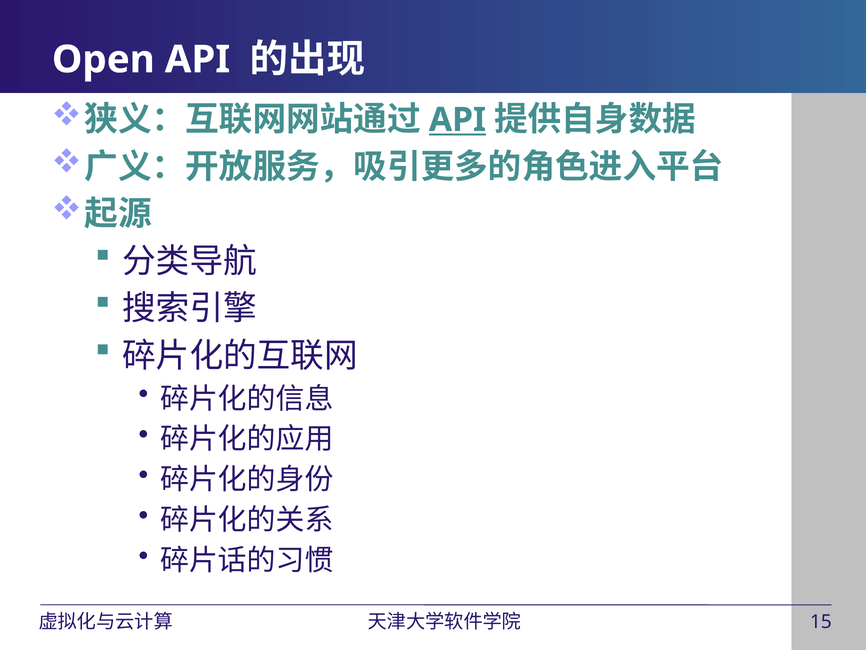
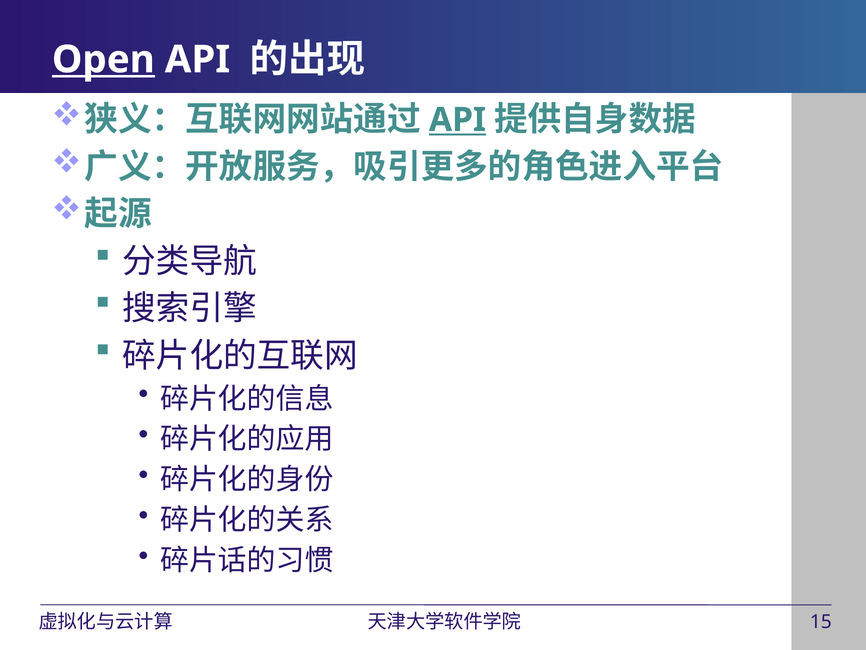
Open underline: none -> present (103, 60)
